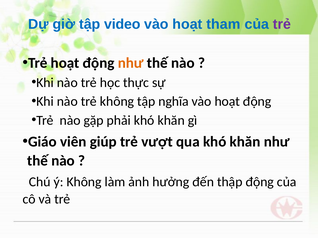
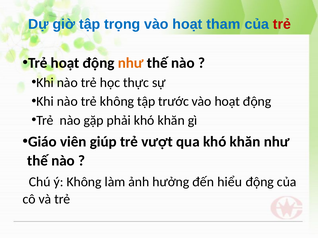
video: video -> trọng (122, 24)
trẻ colour: purple -> red (282, 24)
nghĩa: nghĩa -> trước (174, 102)
thập: thập -> hiểu (230, 182)
